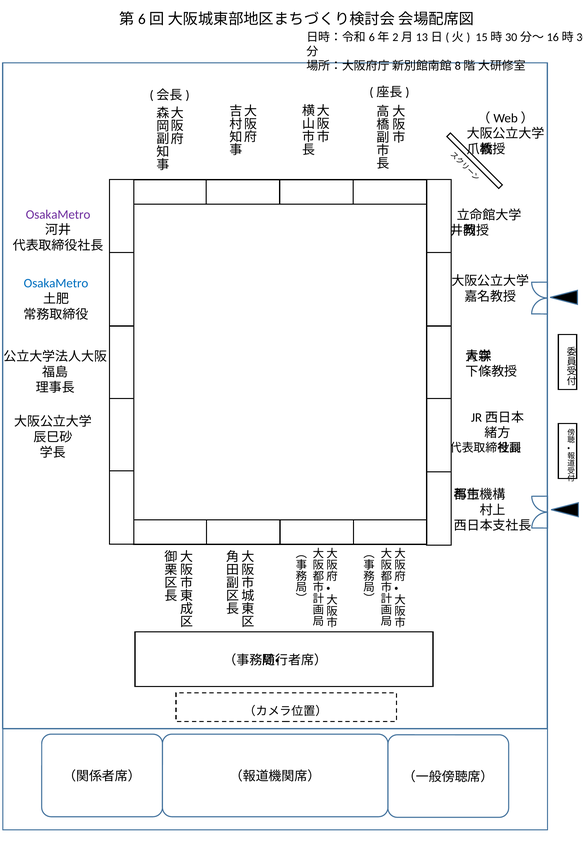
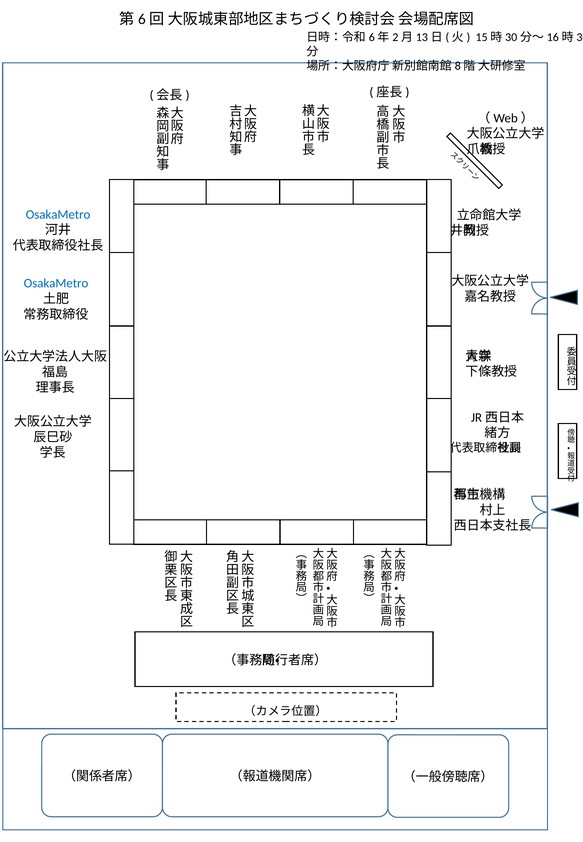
OsakaMetro colour: purple -> blue (58, 214)
